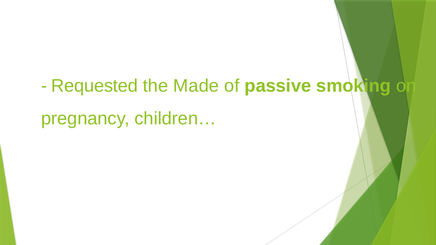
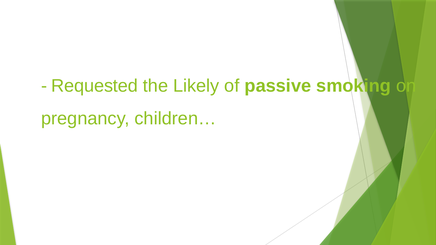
Made: Made -> Likely (196, 86)
